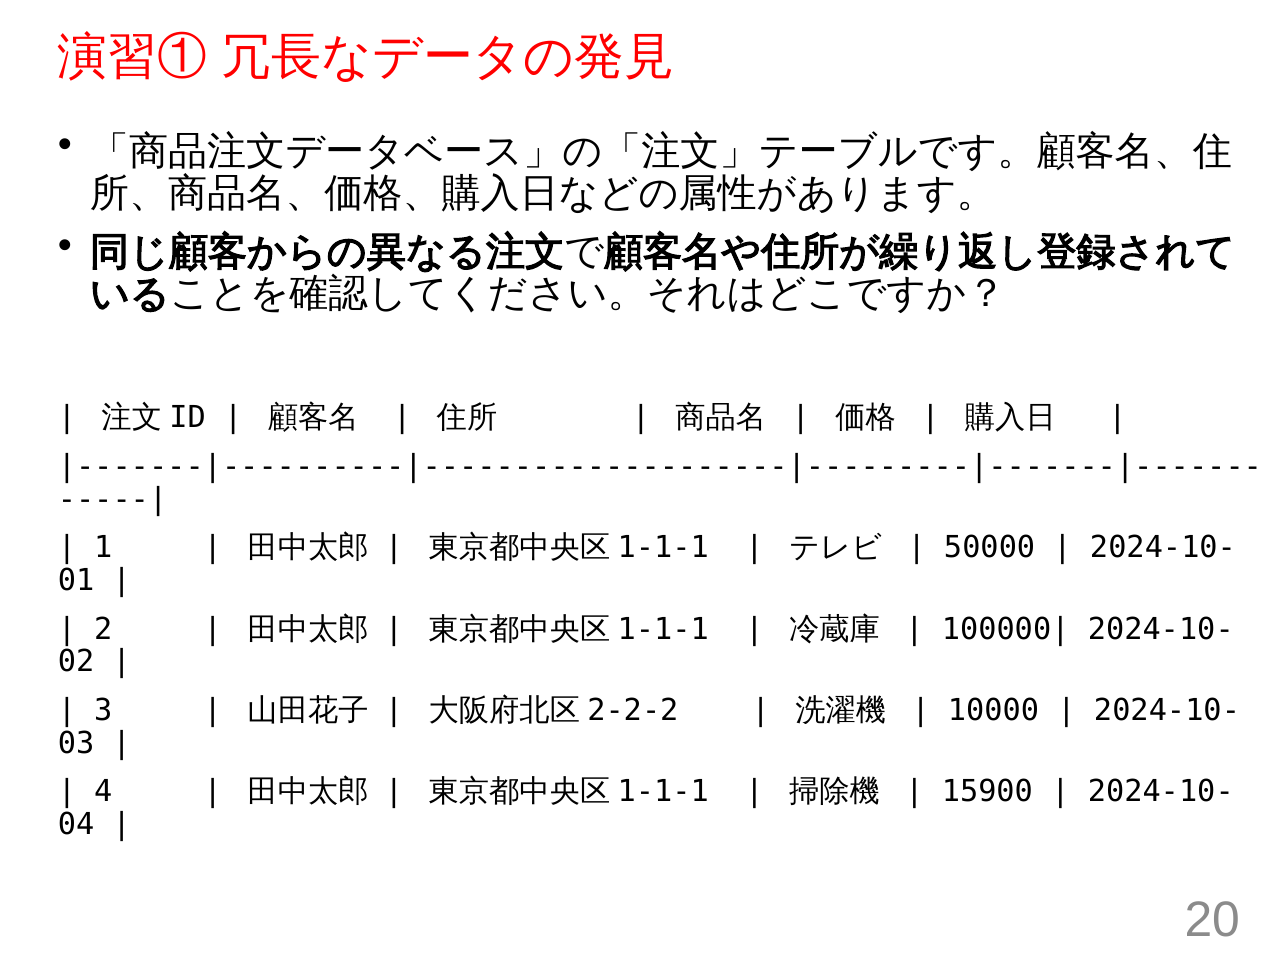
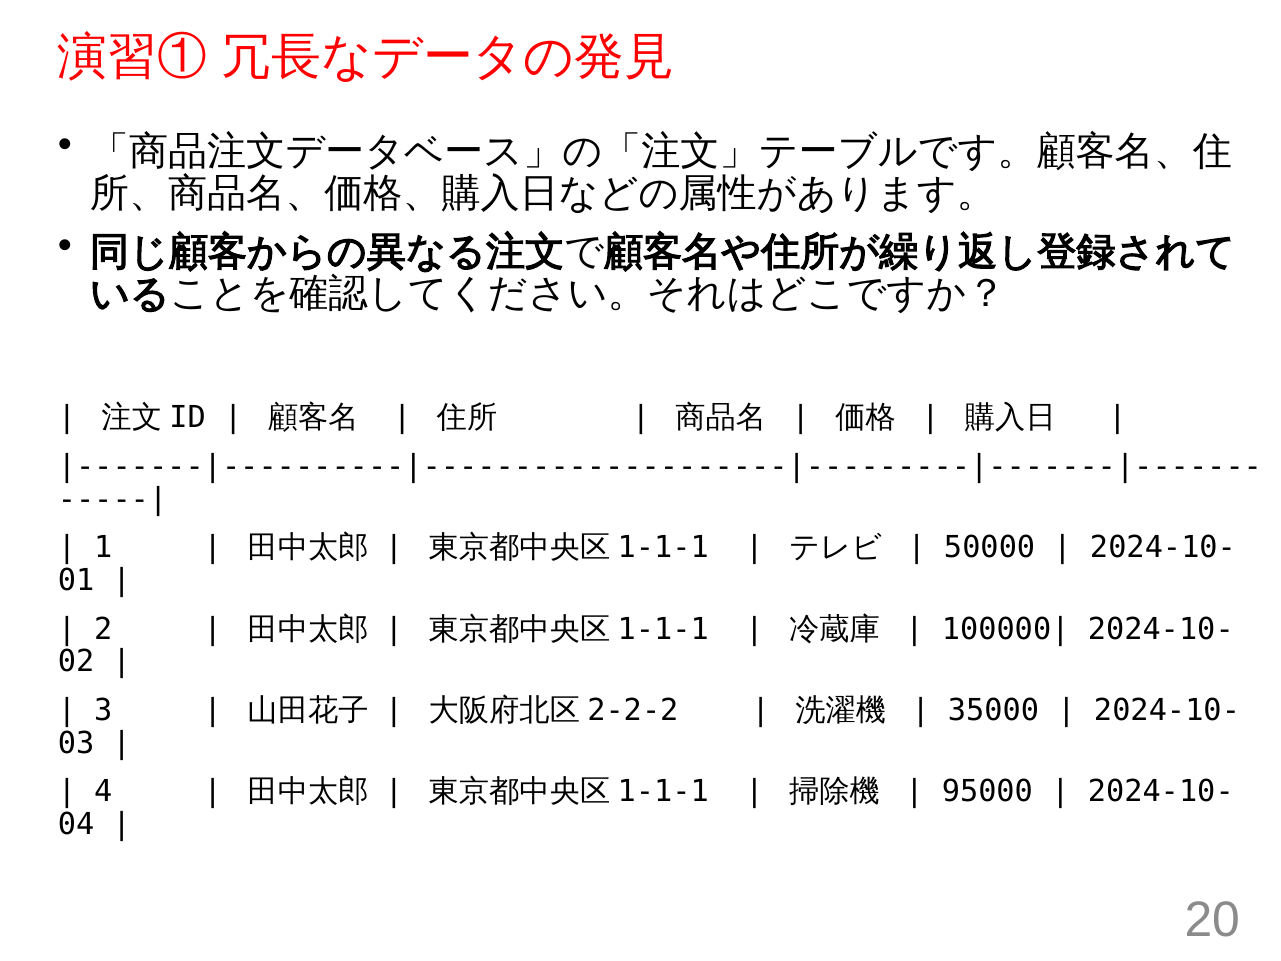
10000: 10000 -> 35000 (994, 710)
15900: 15900 -> 95000 (987, 792)
